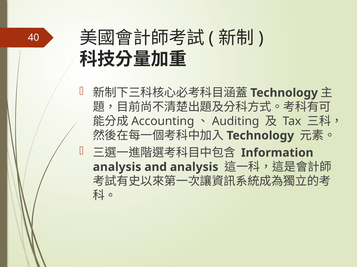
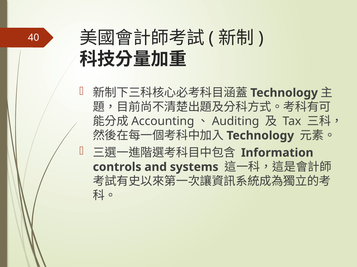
analysis: analysis -> controls (117, 167)
and analysis: analysis -> systems (194, 167)
